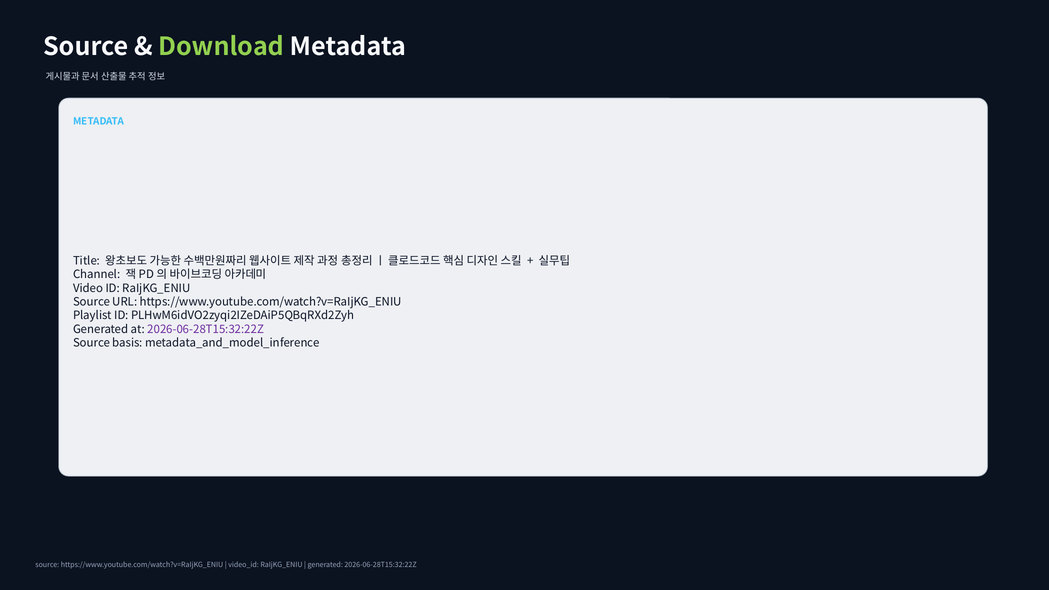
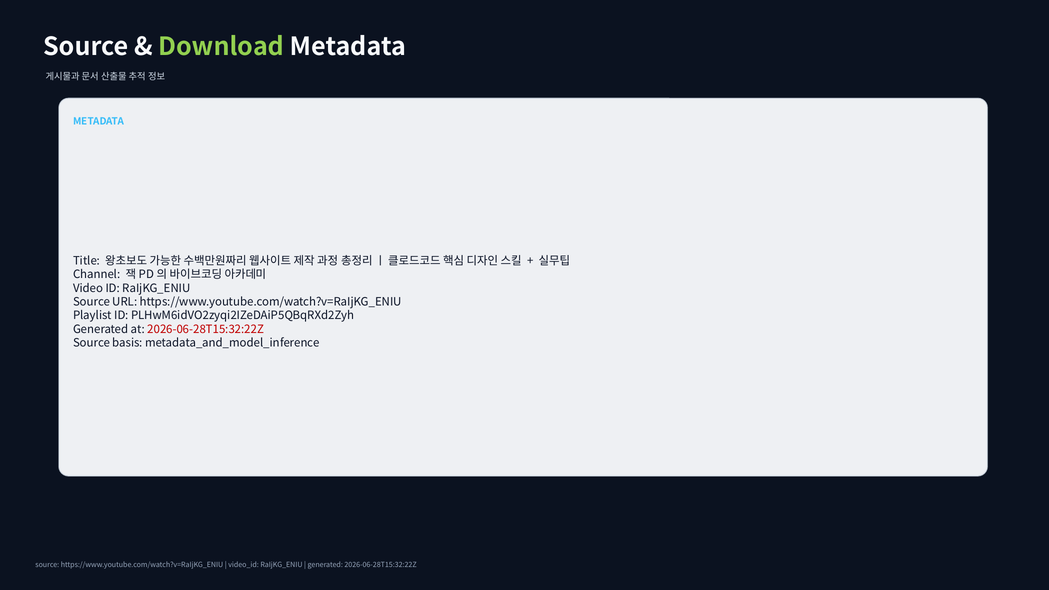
2026-06-28T15:32:22Z colour: purple -> red (206, 329)
